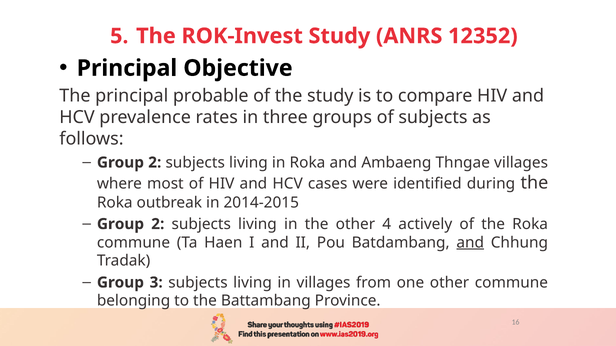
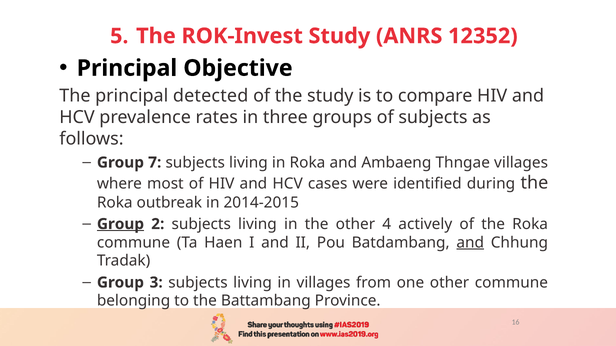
probable: probable -> detected (211, 96)
2: 2 -> 7 (155, 163)
Group underline: none -> present (120, 224)
